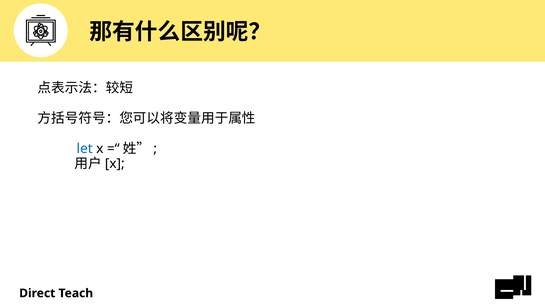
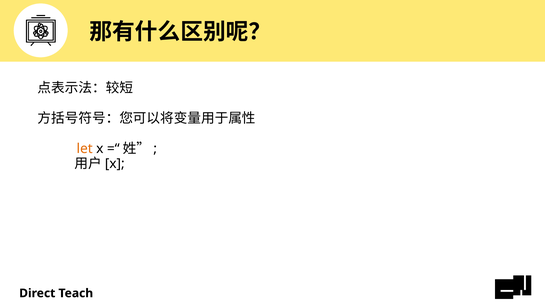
let colour: blue -> orange (85, 149)
